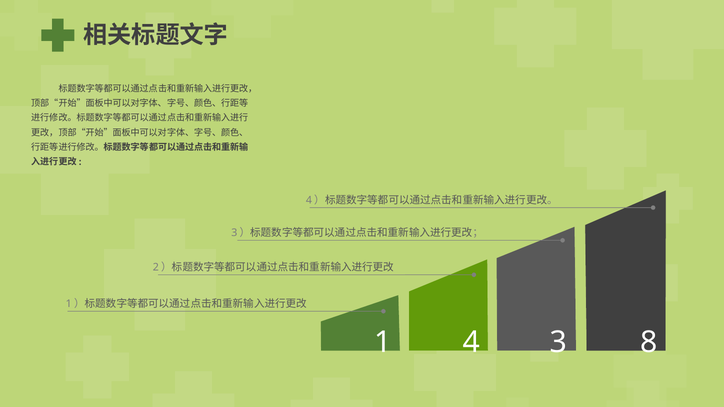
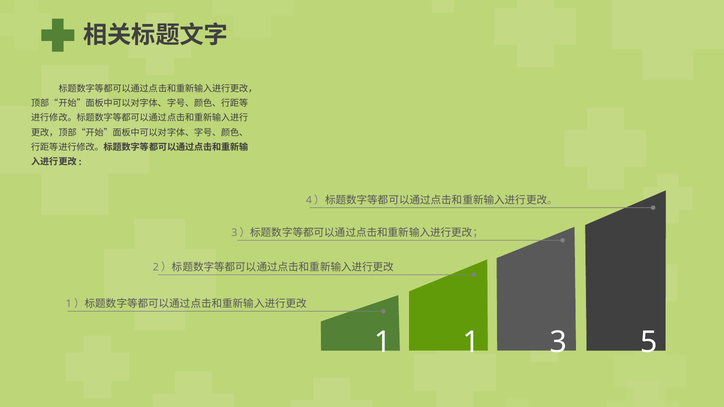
1 4: 4 -> 1 (471, 342)
8: 8 -> 5 (649, 342)
